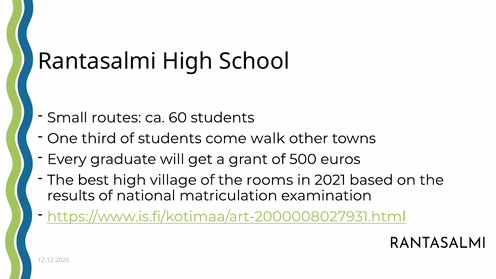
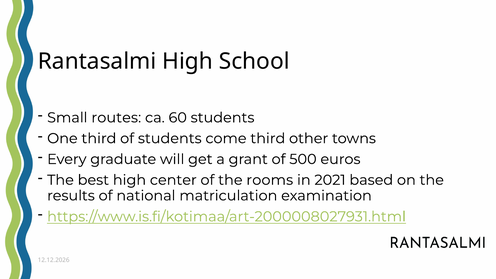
come walk: walk -> third (268, 138)
village: village -> center (173, 180)
